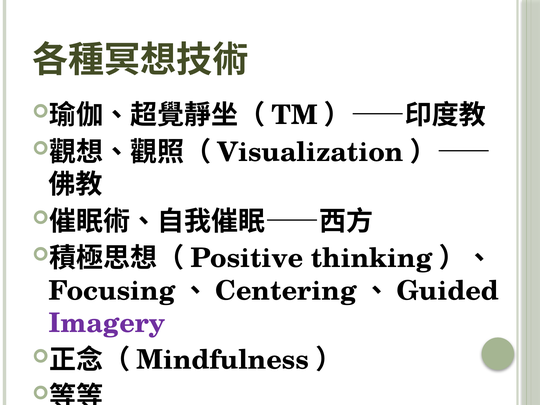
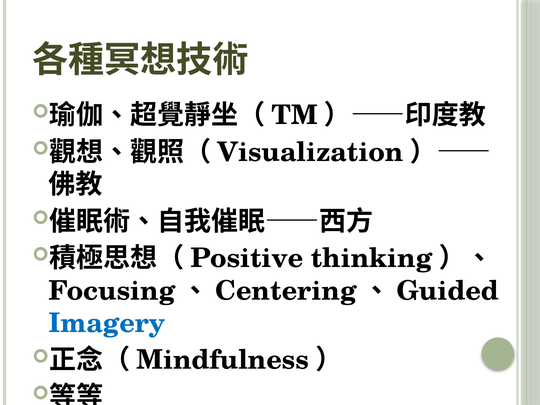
Imagery colour: purple -> blue (107, 323)
